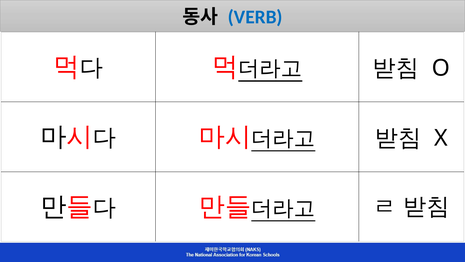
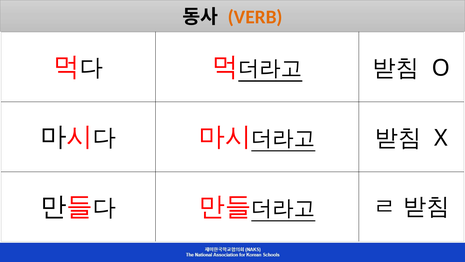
VERB colour: blue -> orange (255, 17)
